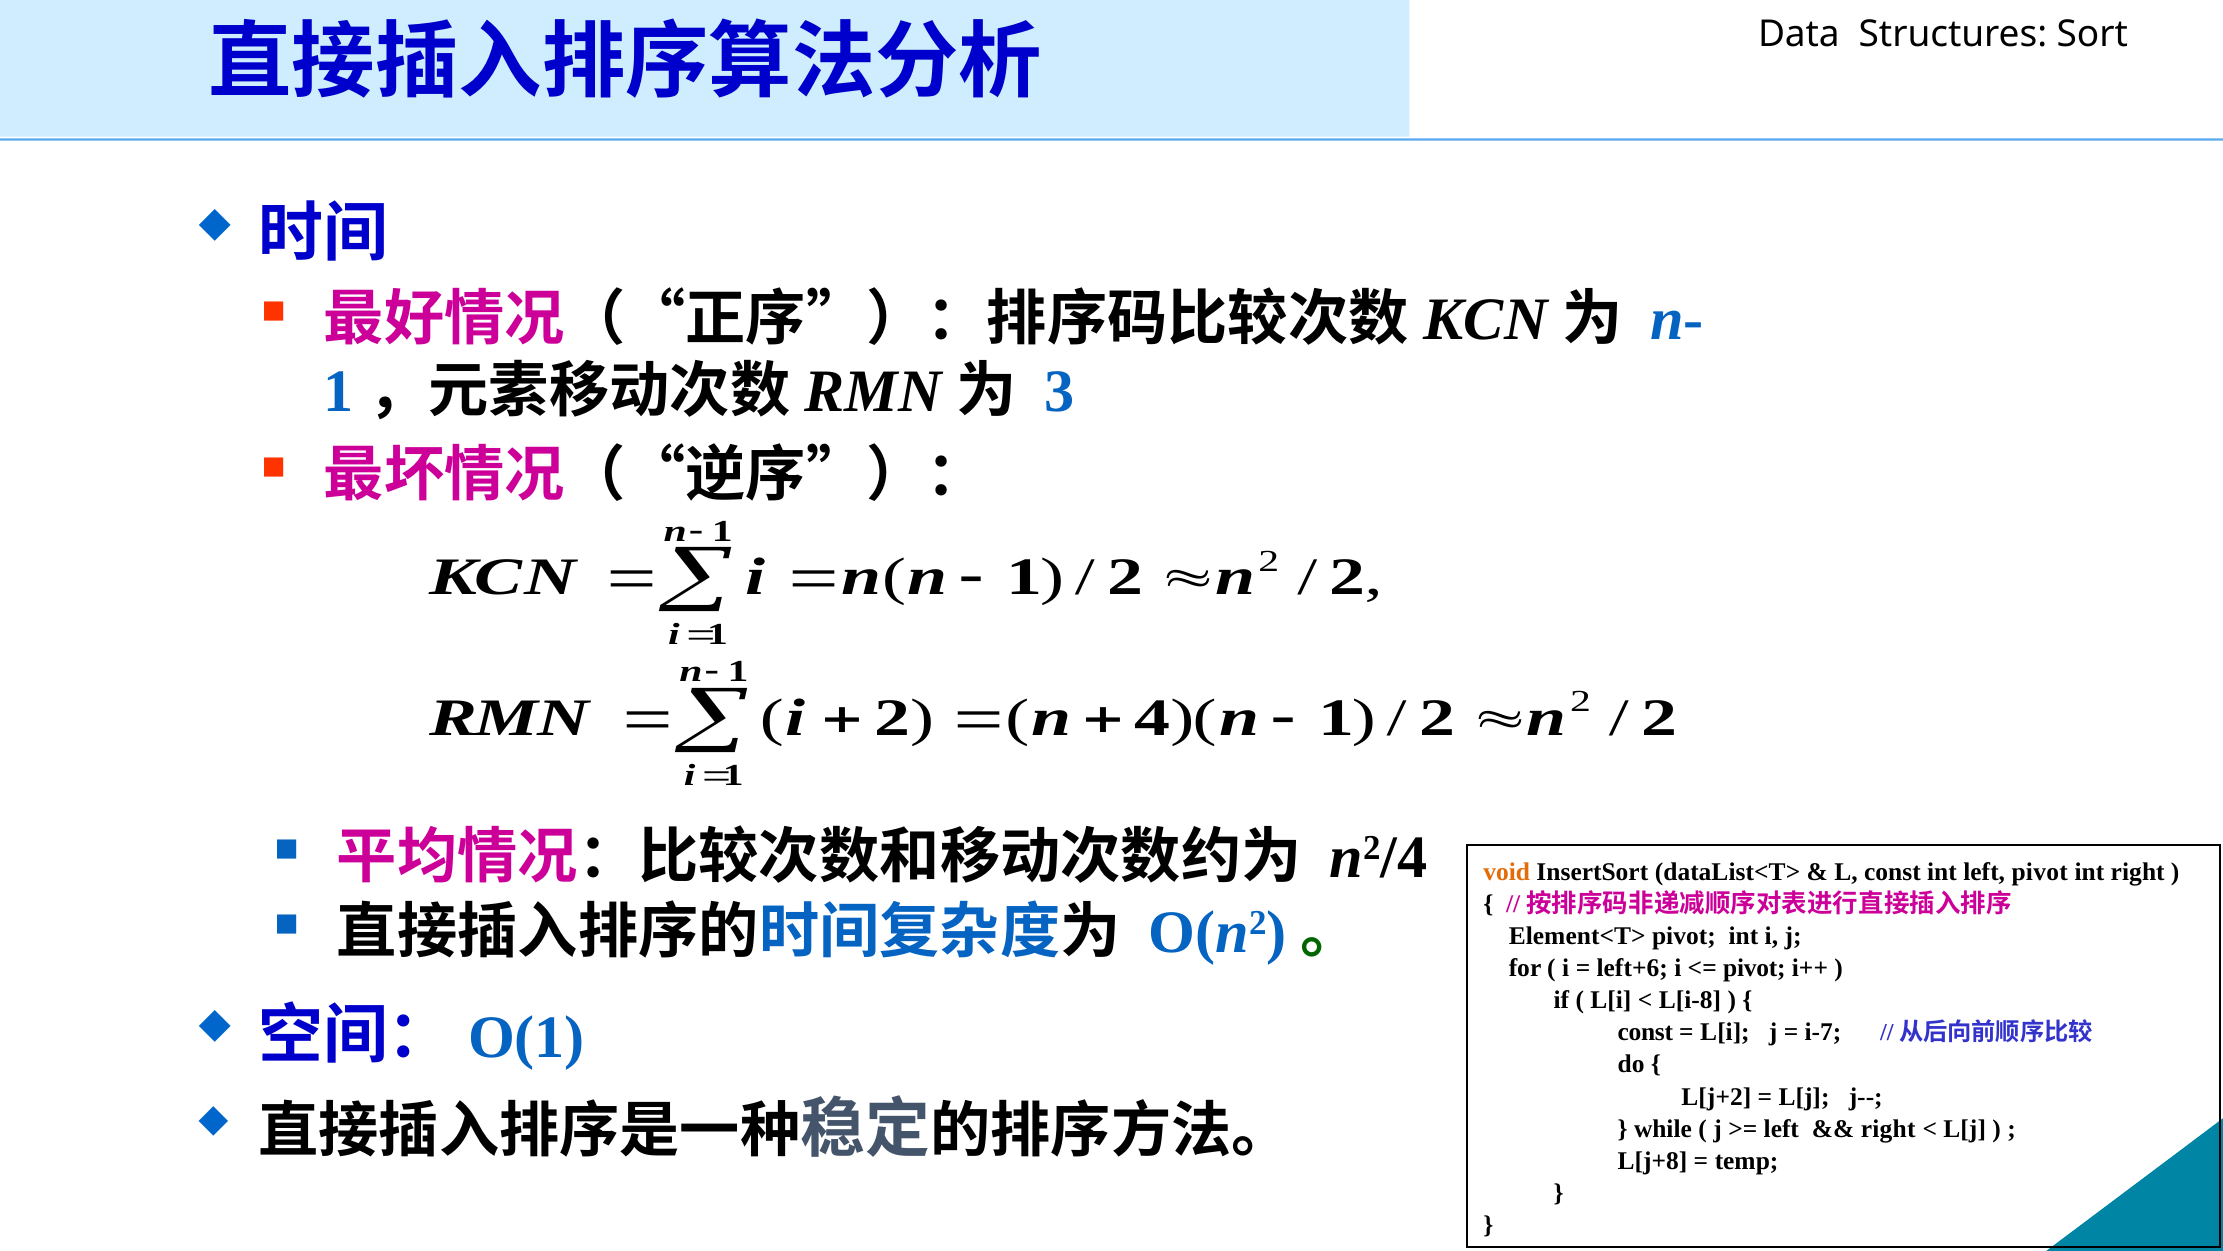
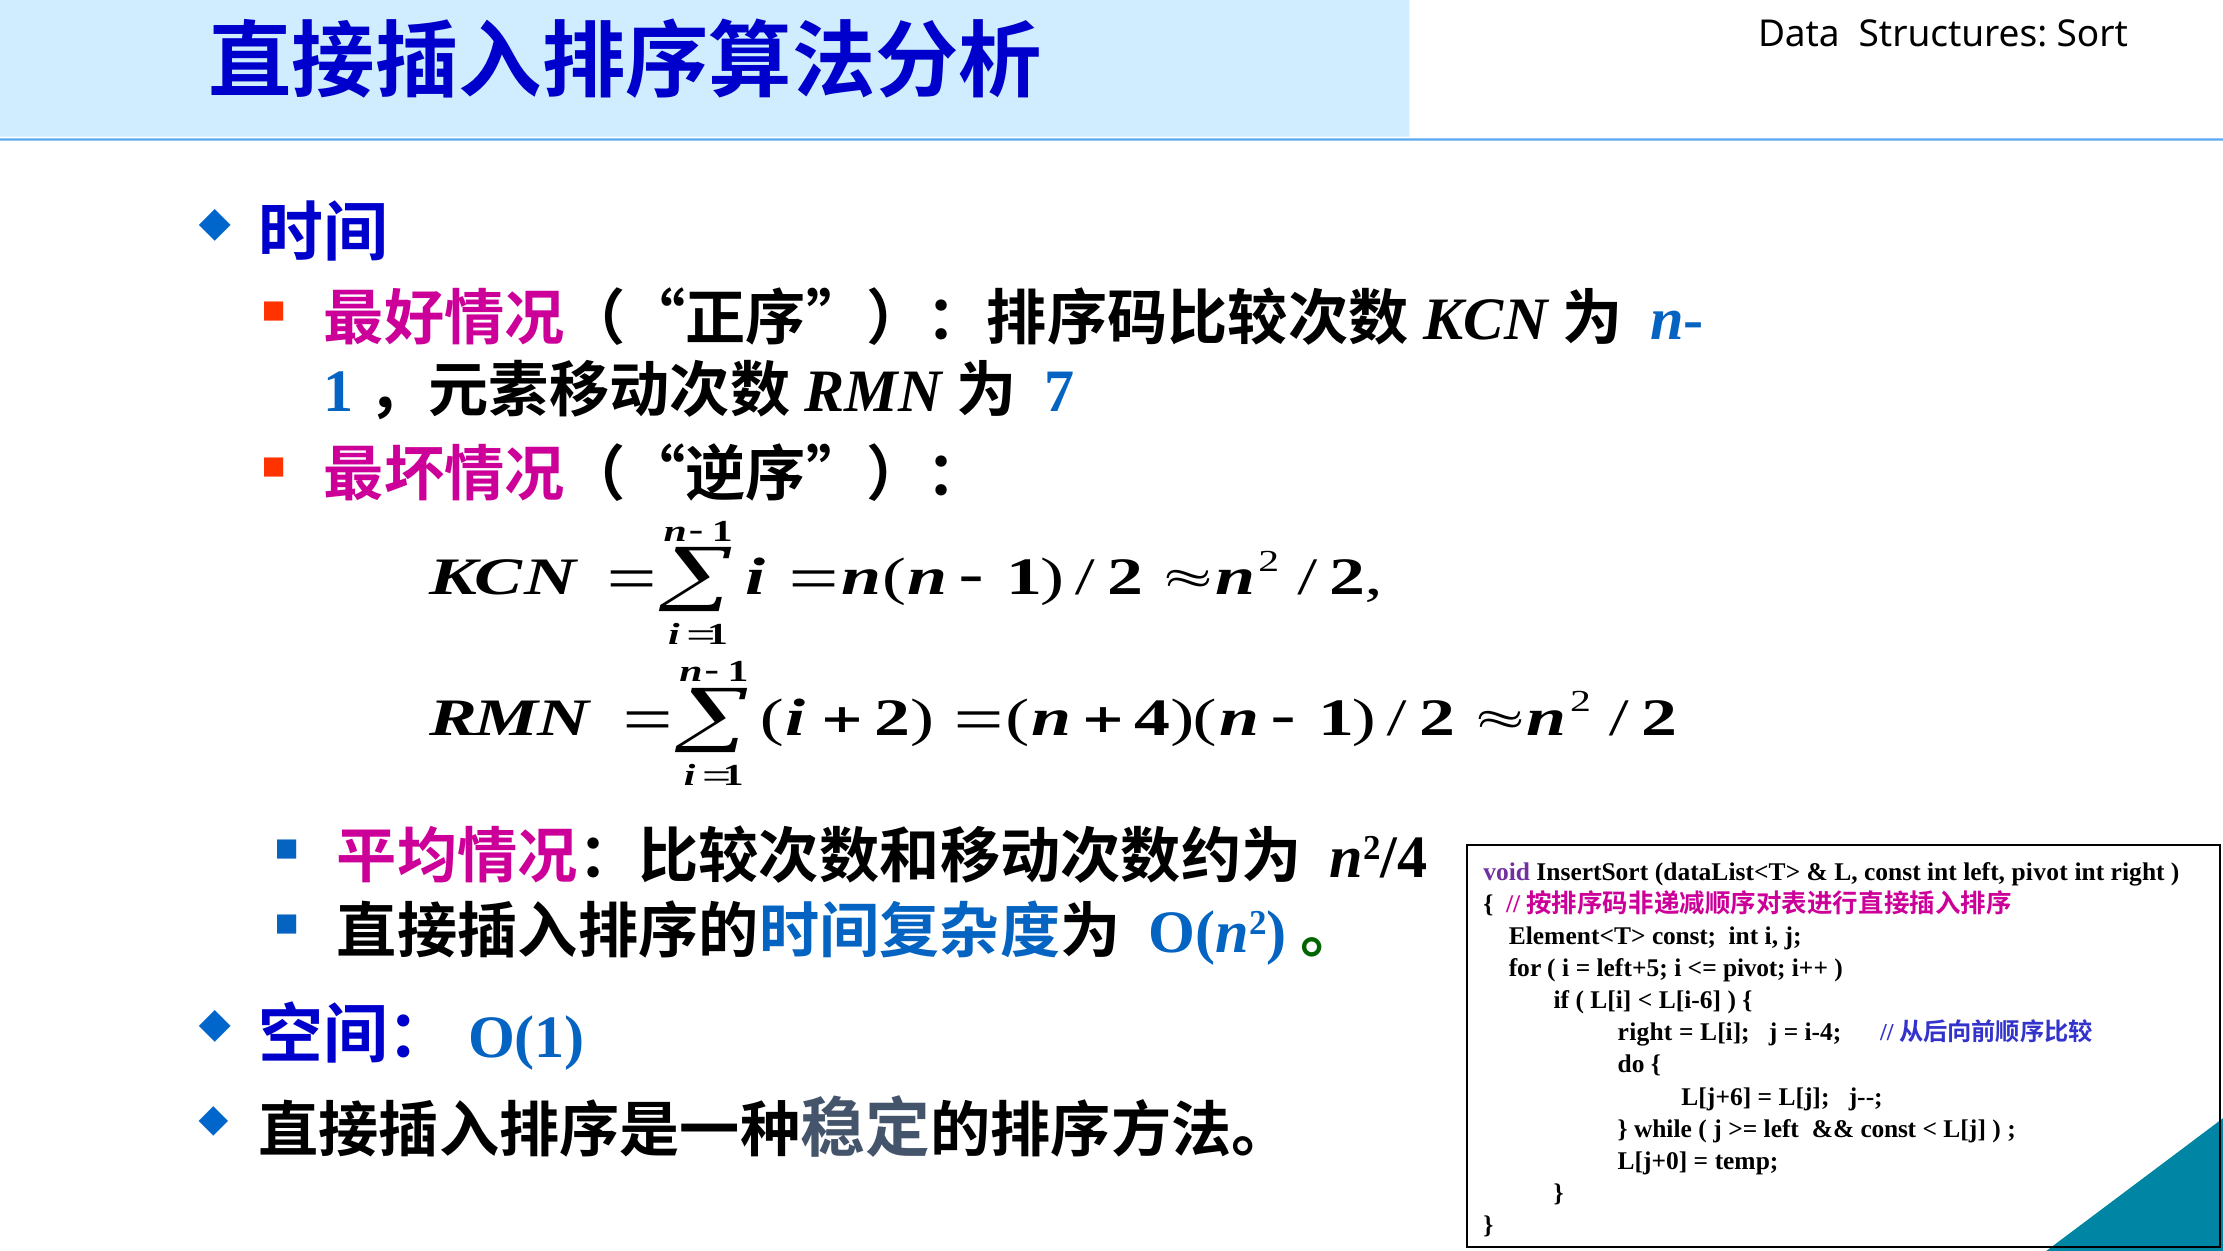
3: 3 -> 7 (1060, 392)
void colour: orange -> purple (1507, 871)
Element<T> pivot: pivot -> const (1684, 936)
left+6: left+6 -> left+5 (1632, 968)
L[i-8: L[i-8 -> L[i-6 (1690, 1000)
const: const -> right (1645, 1032)
i-7: i-7 -> i-4 (1823, 1032)
L[j+2: L[j+2 -> L[j+6 (1716, 1096)
right: right -> const (1888, 1128)
L[j+8: L[j+8 -> L[j+0 (1653, 1160)
